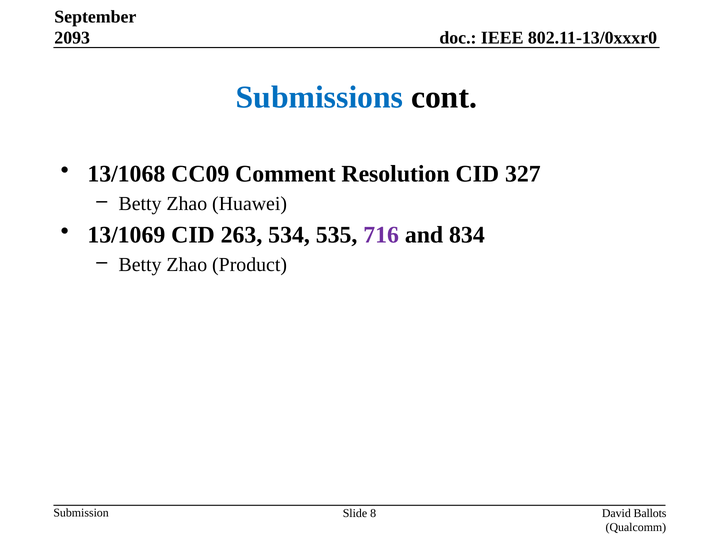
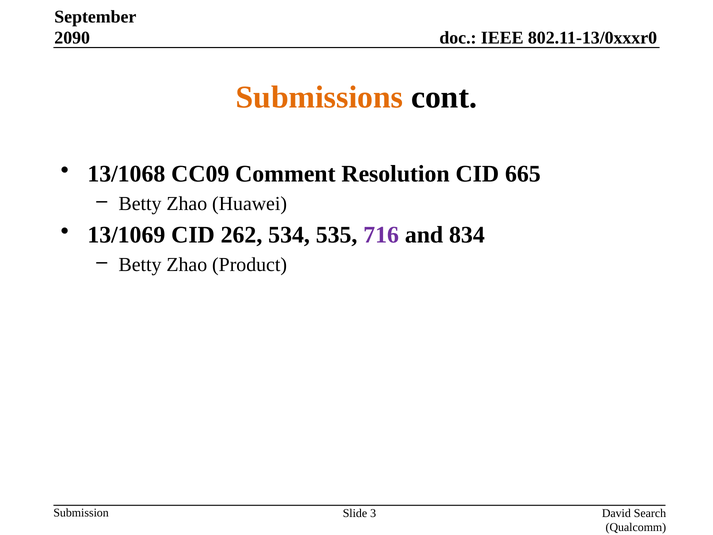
2093: 2093 -> 2090 (72, 38)
Submissions colour: blue -> orange (319, 97)
327: 327 -> 665 (523, 174)
263: 263 -> 262 (242, 235)
8: 8 -> 3 (373, 513)
Ballots: Ballots -> Search (650, 513)
